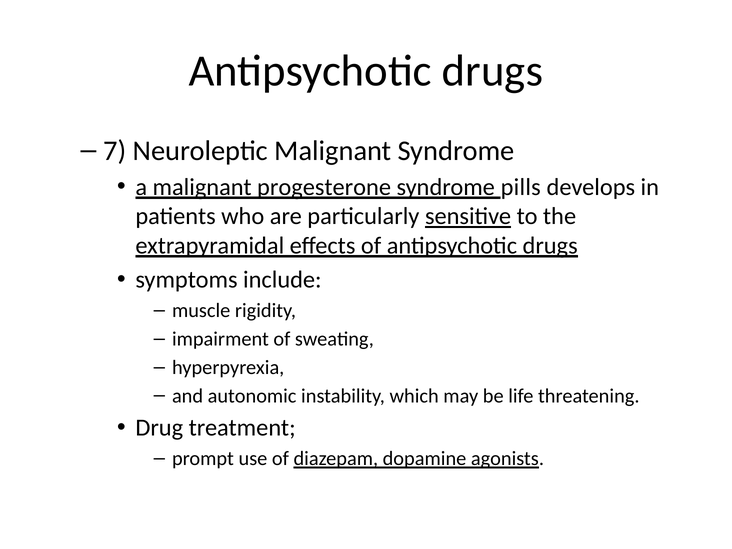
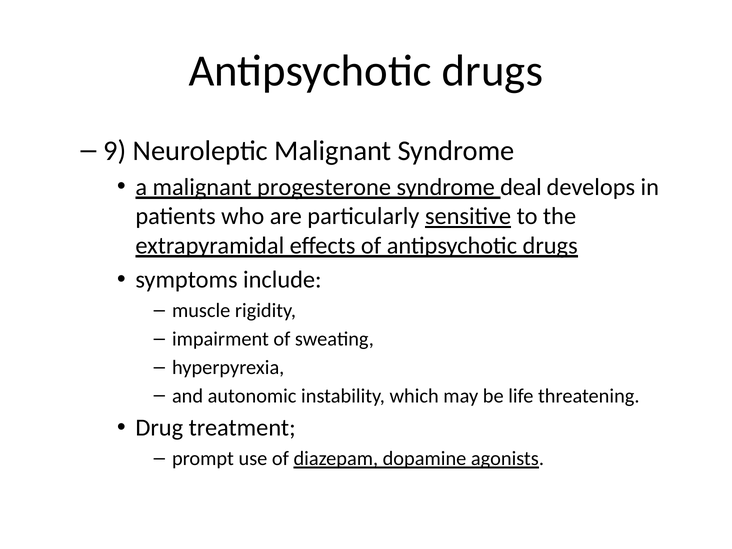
7: 7 -> 9 (115, 151)
pills: pills -> deal (521, 187)
